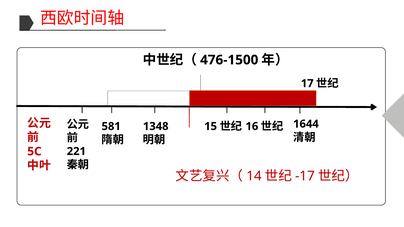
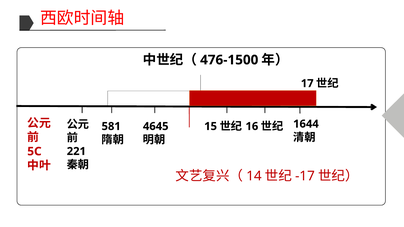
1348: 1348 -> 4645 (156, 126)
